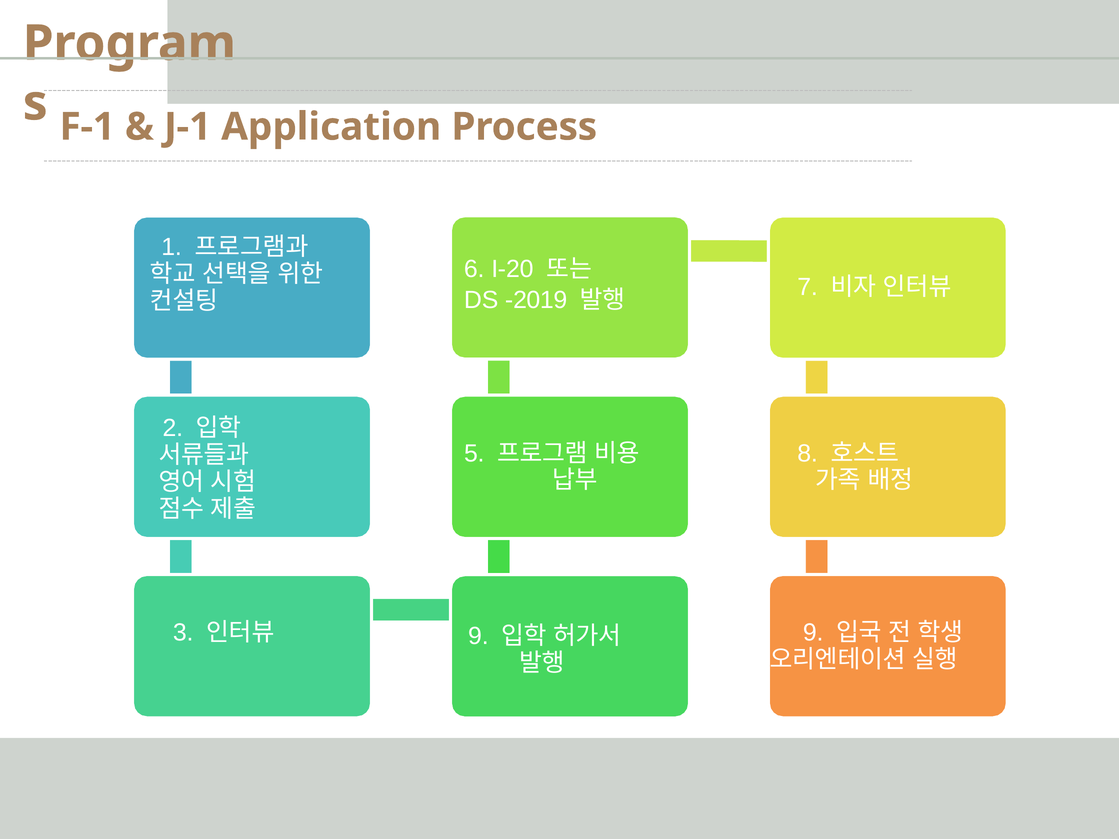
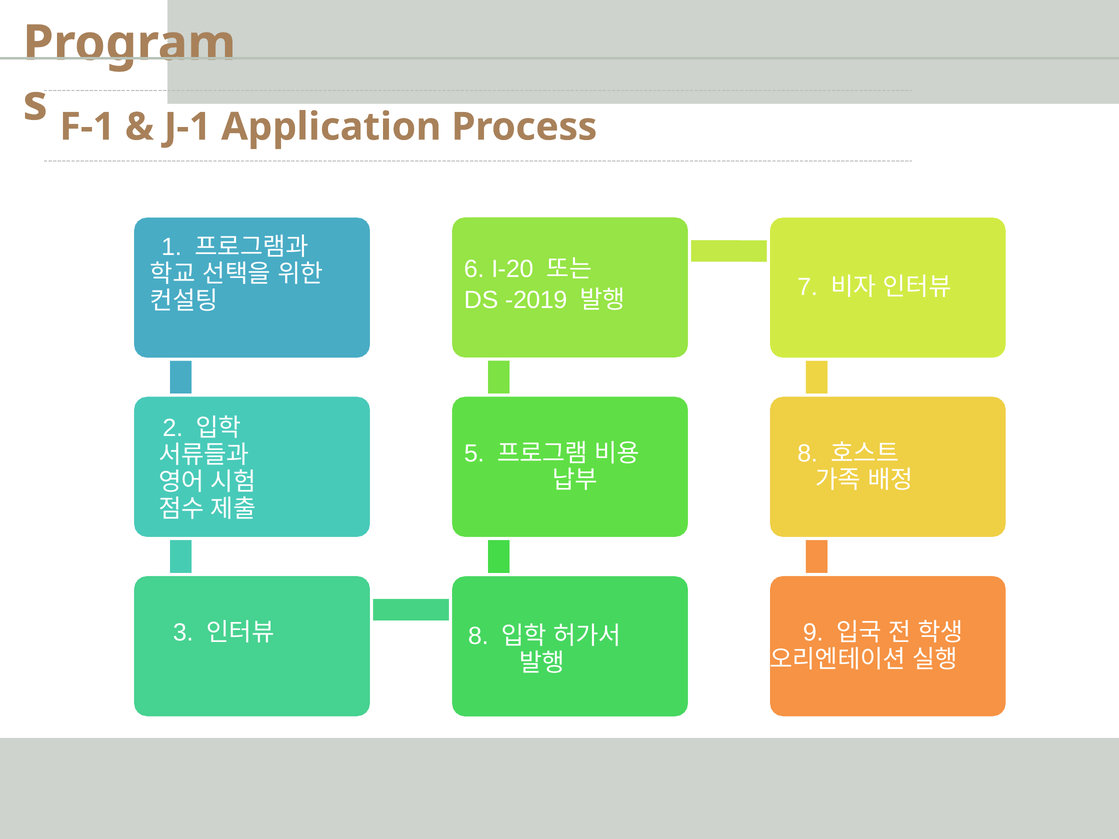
9: 9 -> 8 (478, 636)
